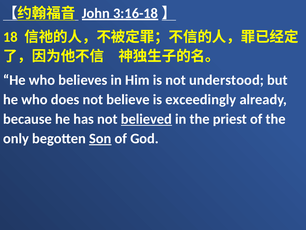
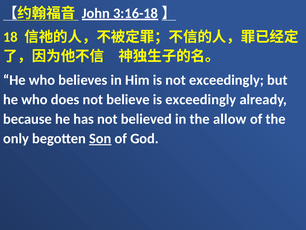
not understood: understood -> exceedingly (227, 80)
believed underline: present -> none (146, 119)
priest: priest -> allow (230, 119)
